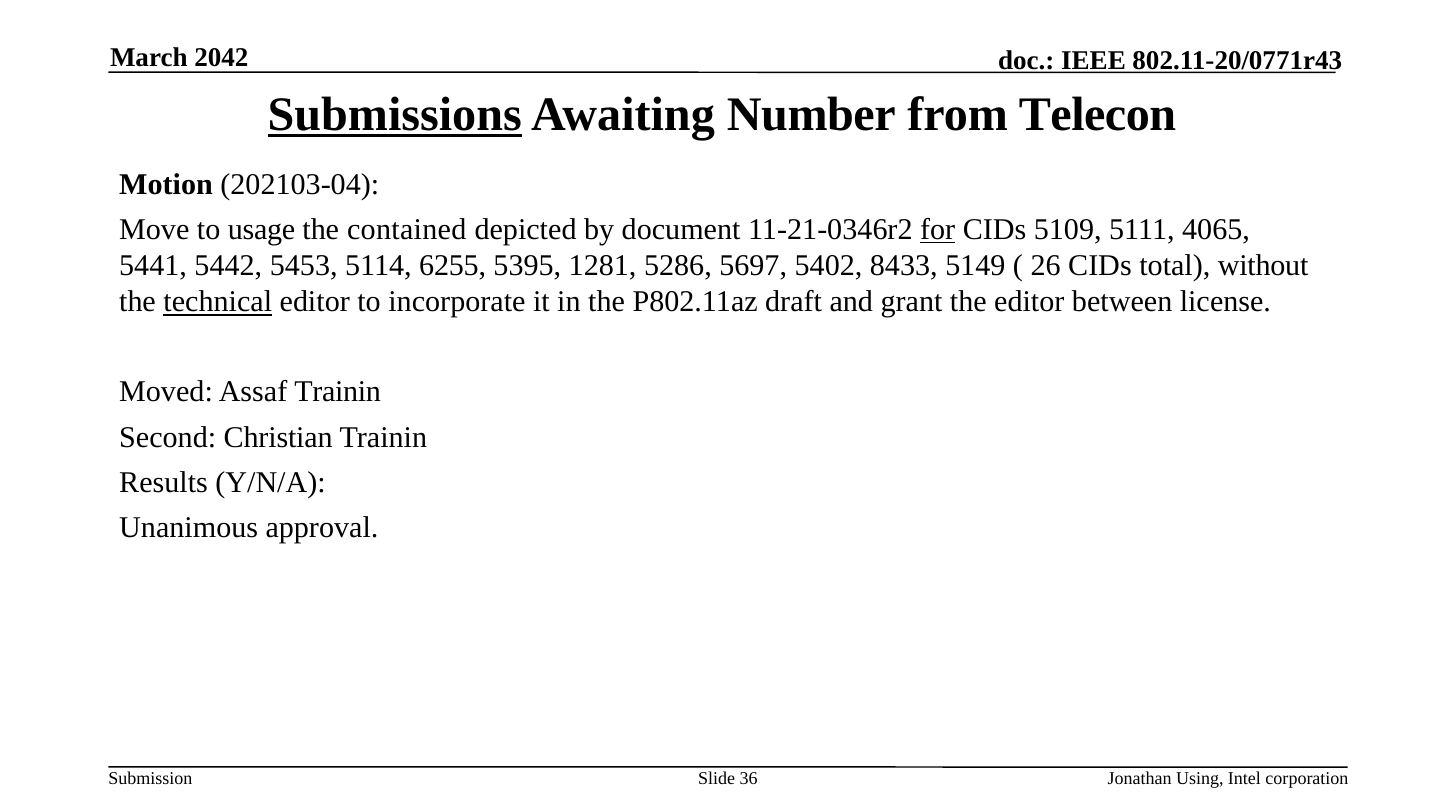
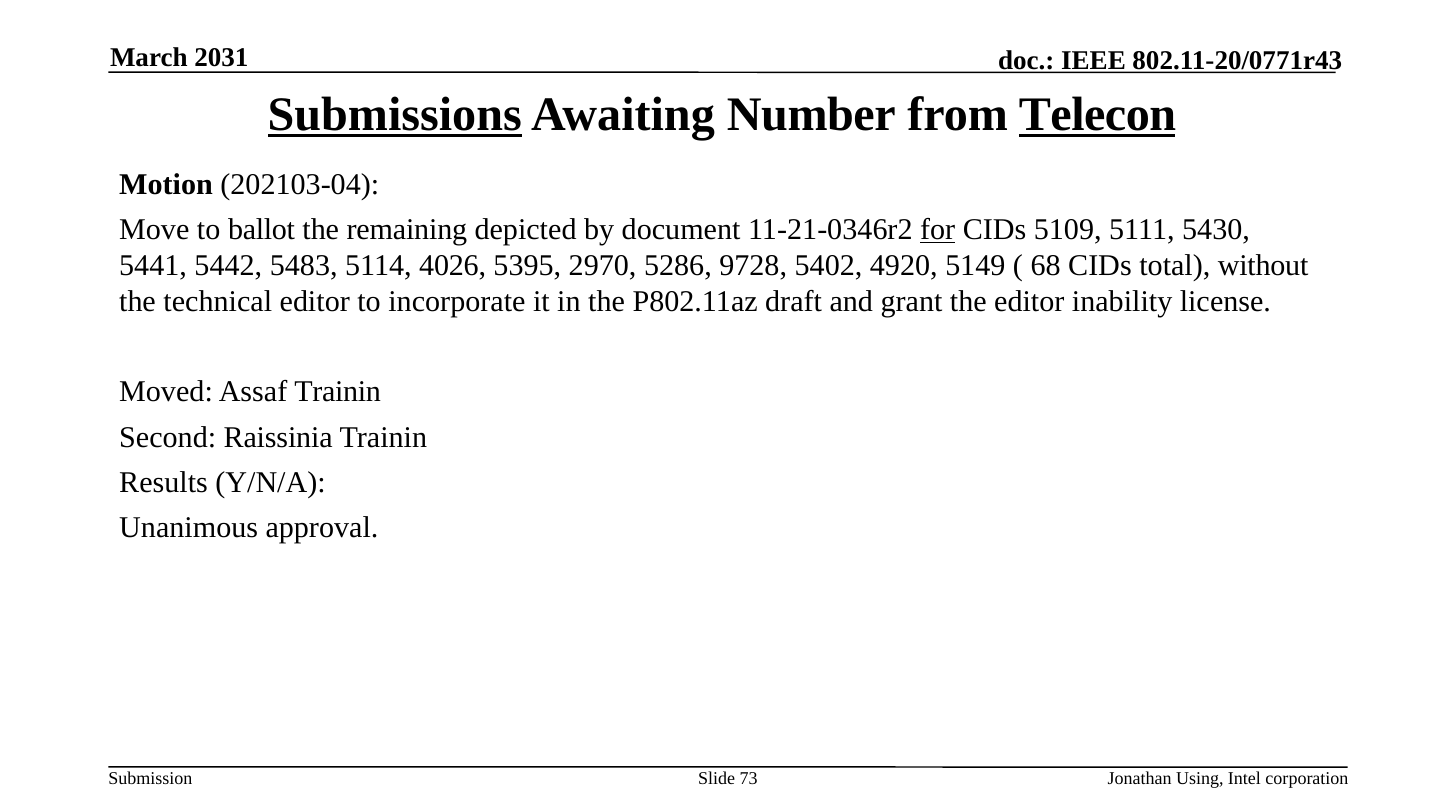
2042: 2042 -> 2031 (221, 57)
Telecon underline: none -> present (1098, 115)
usage: usage -> ballot (262, 230)
contained: contained -> remaining (407, 230)
4065: 4065 -> 5430 (1216, 230)
5453: 5453 -> 5483 (304, 266)
6255: 6255 -> 4026 (453, 266)
1281: 1281 -> 2970 (603, 266)
5697: 5697 -> 9728 (753, 266)
8433: 8433 -> 4920 (904, 266)
26: 26 -> 68 (1046, 266)
technical underline: present -> none (218, 302)
between: between -> inability (1122, 302)
Christian: Christian -> Raissinia (278, 437)
36: 36 -> 73 (749, 779)
